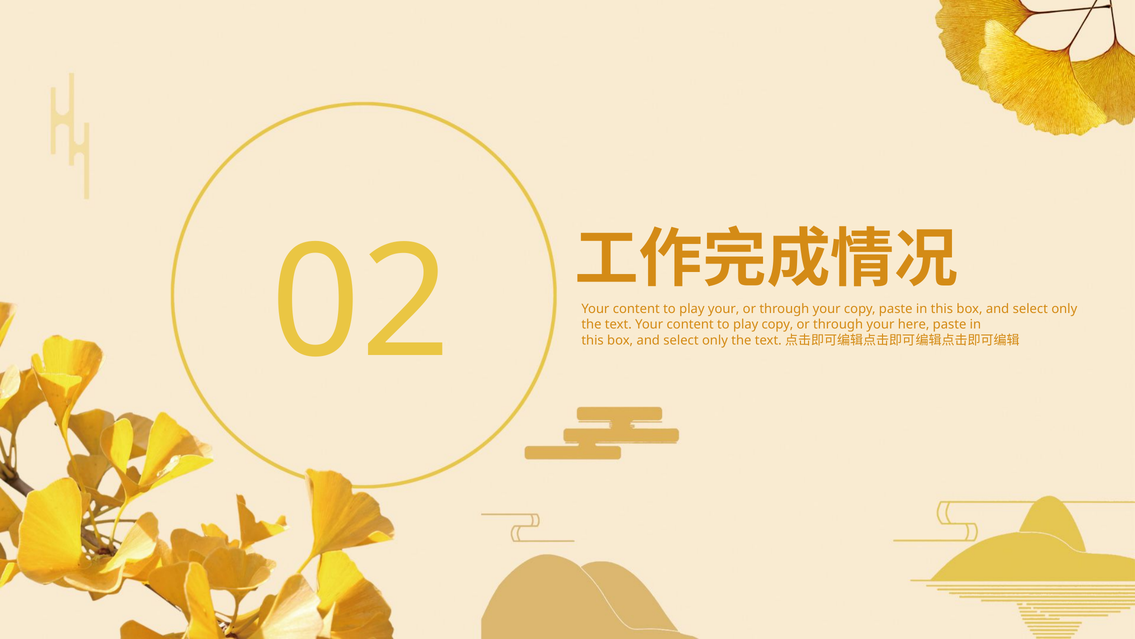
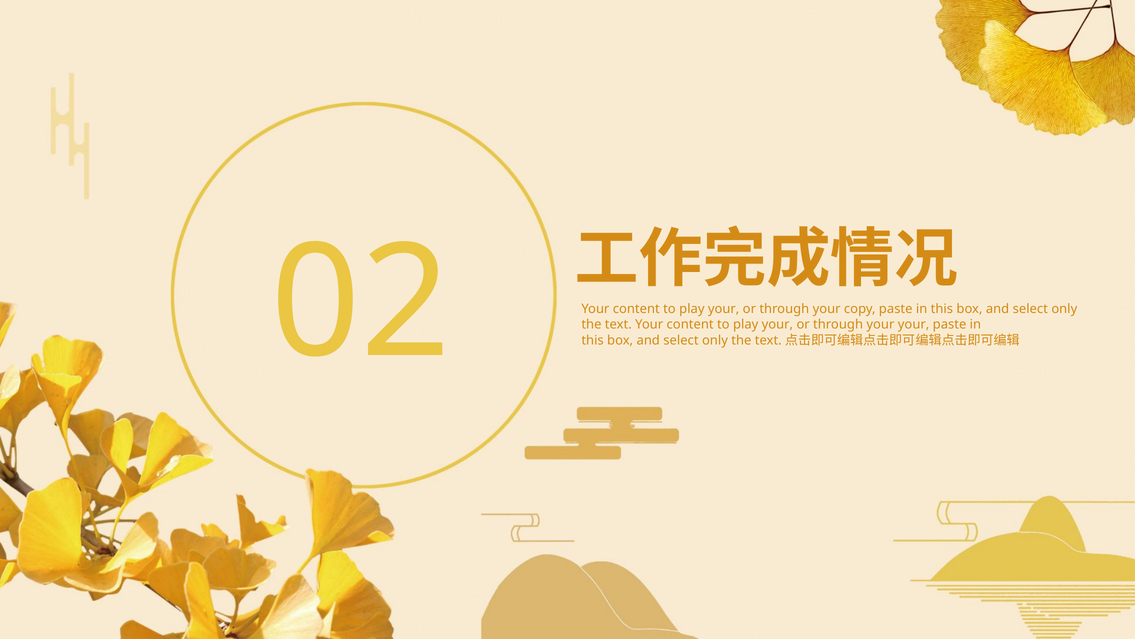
copy: copy -> your (777, 324)
your here: here -> your (914, 324)
